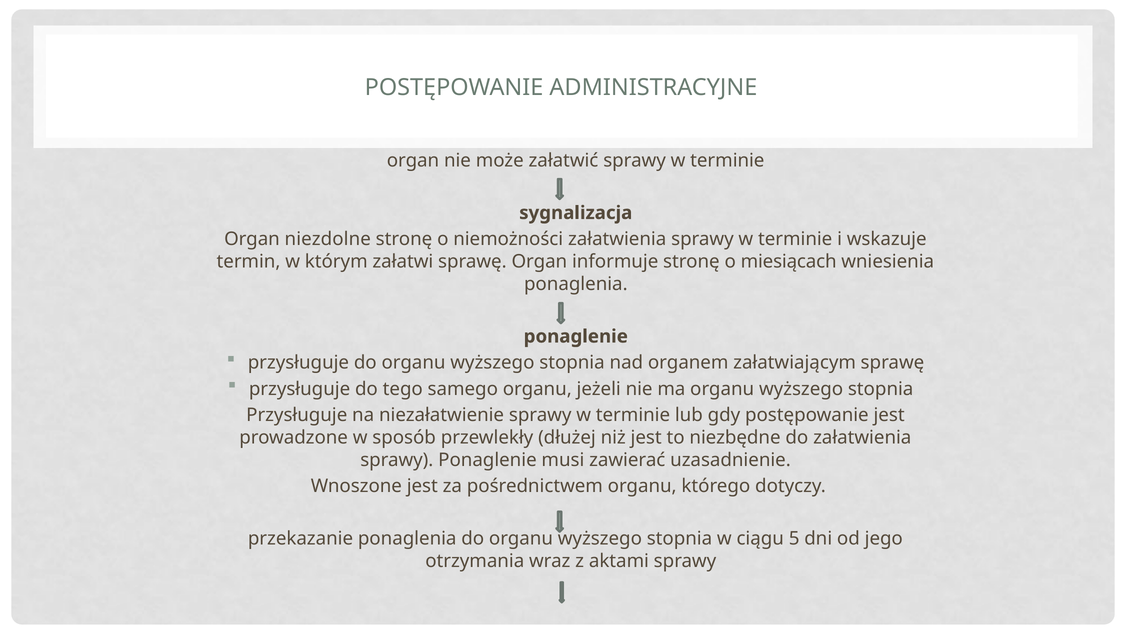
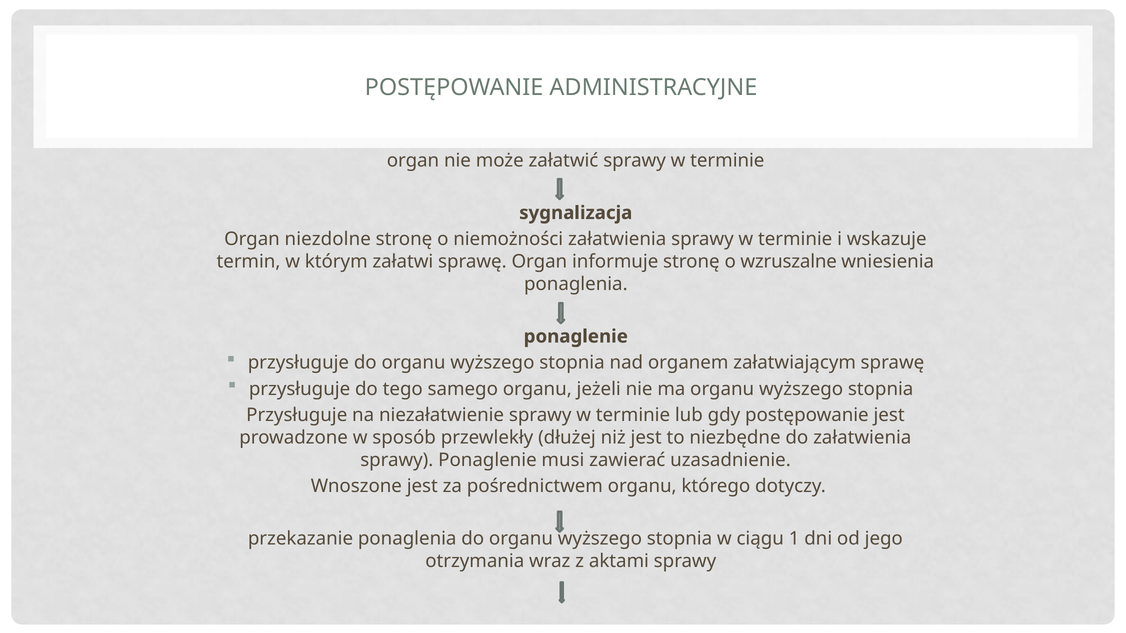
miesiącach: miesiącach -> wzruszalne (789, 262)
5: 5 -> 1 (794, 539)
